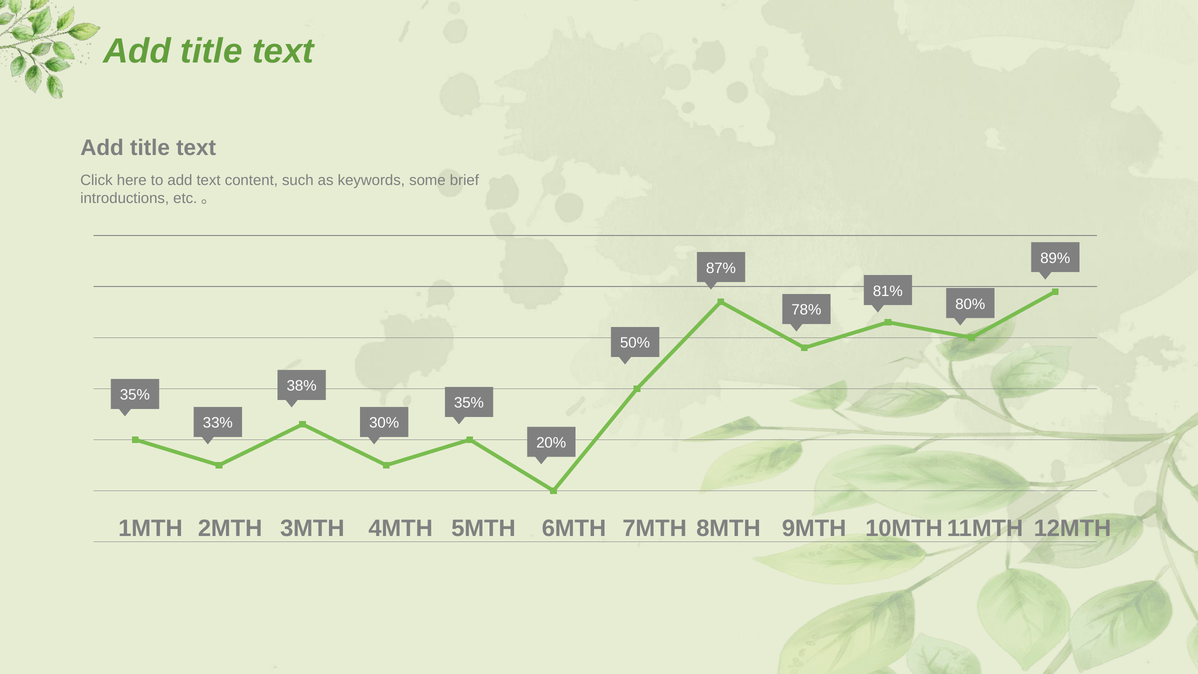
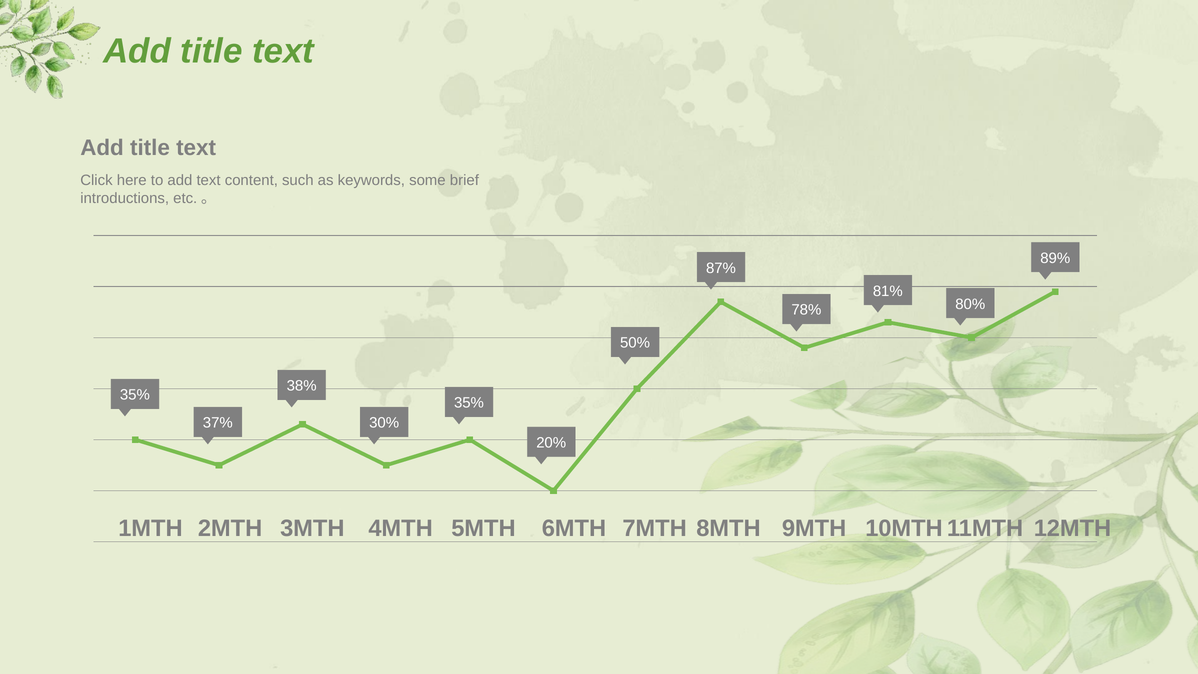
33%: 33% -> 37% (218, 423)
